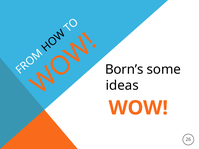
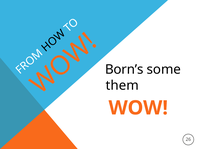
ideas: ideas -> them (122, 86)
